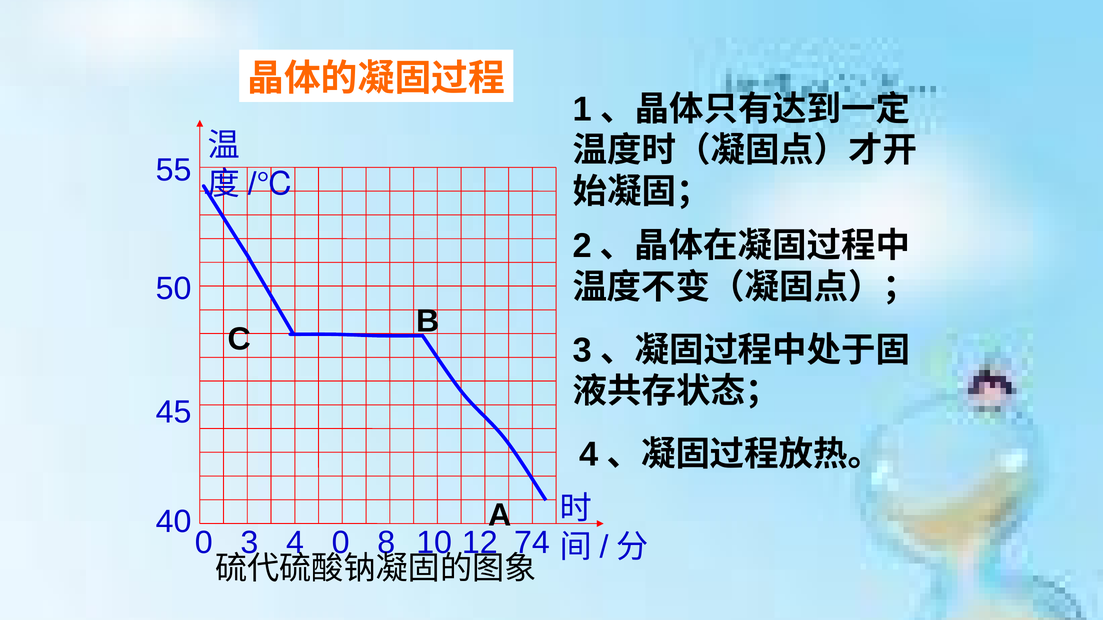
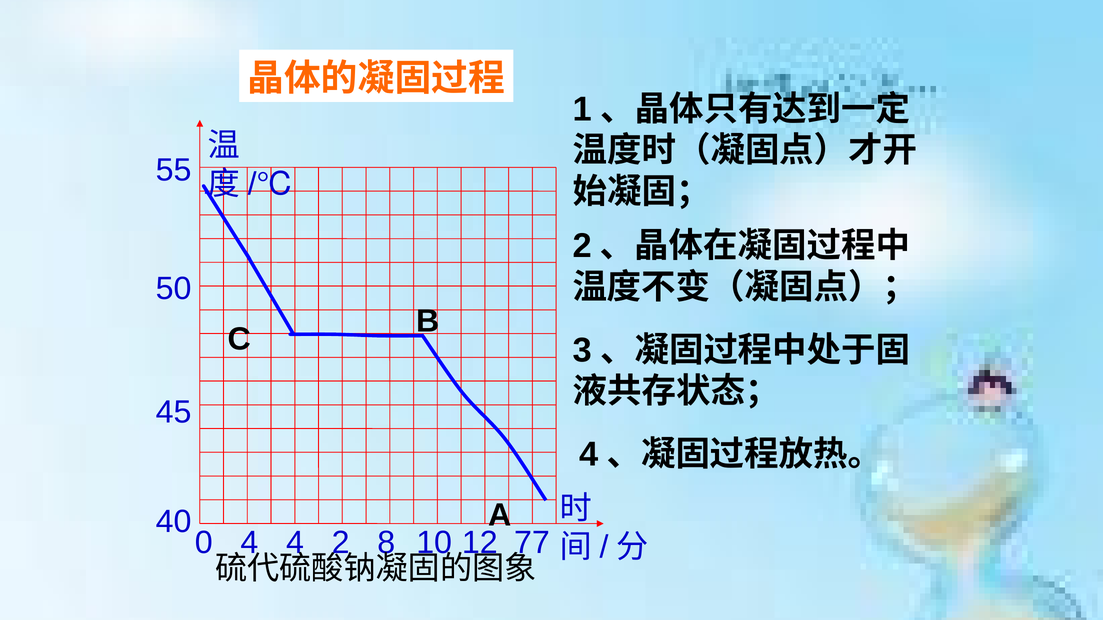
0 3: 3 -> 4 (249, 543)
4 0: 0 -> 2 (341, 543)
74: 74 -> 77 (532, 543)
